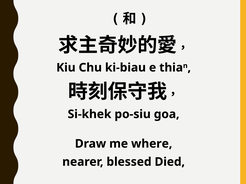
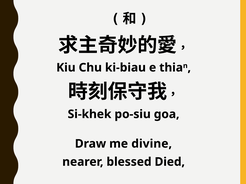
where: where -> divine (152, 144)
